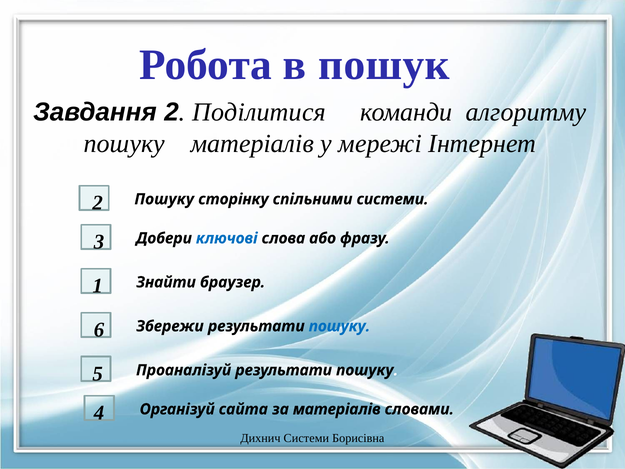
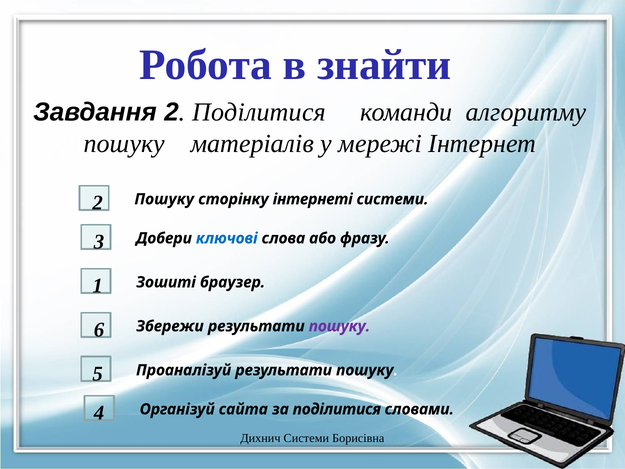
пошук: пошук -> знайти (384, 65)
спільними: спільними -> інтернеті (313, 199)
Знайти: Знайти -> Зошиті (166, 282)
пошуку colour: blue -> purple (339, 326)
за матеріалів: матеріалів -> поділитися (337, 409)
